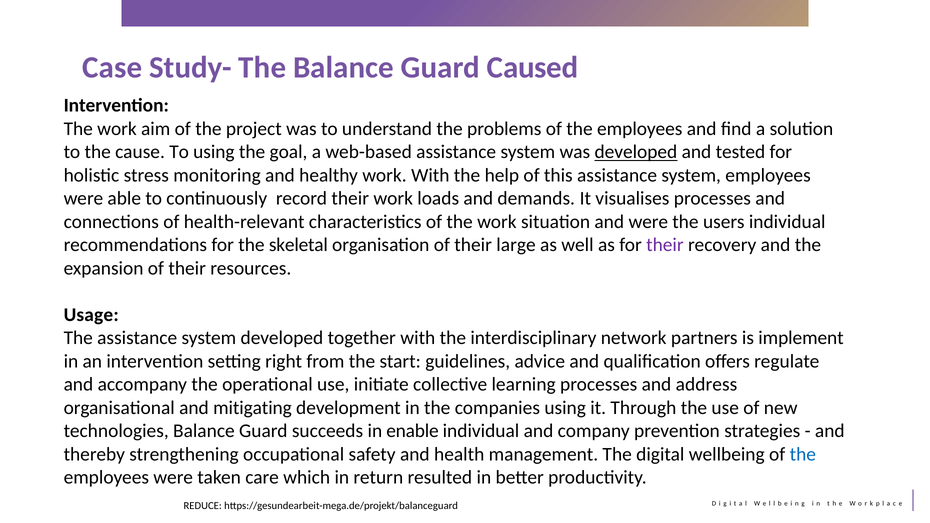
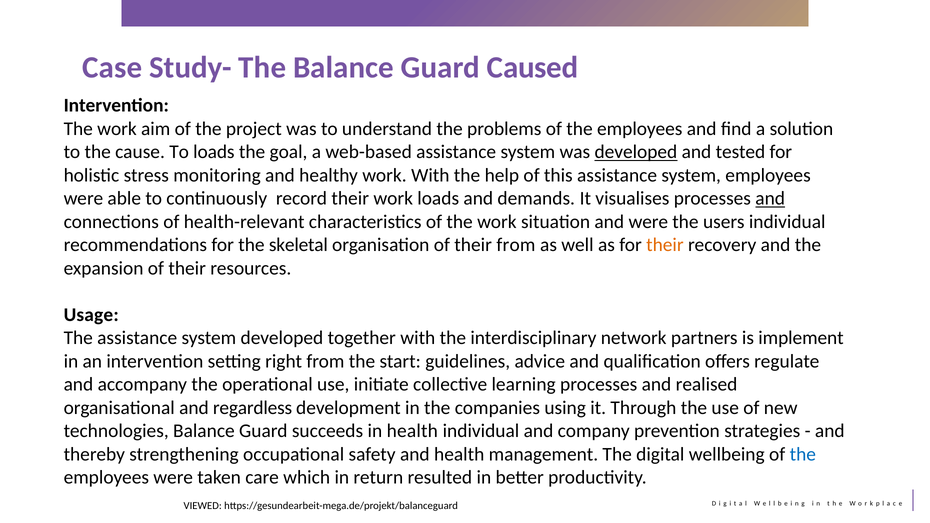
To using: using -> loads (214, 152)
and underline: none -> present (770, 199)
their large: large -> from (516, 245)
their colour: purple -> orange (665, 245)
address: address -> realised (707, 385)
mitigating: mitigating -> regardless (253, 408)
in enable: enable -> health (412, 431)
REDUCE: REDUCE -> VIEWED (203, 506)
